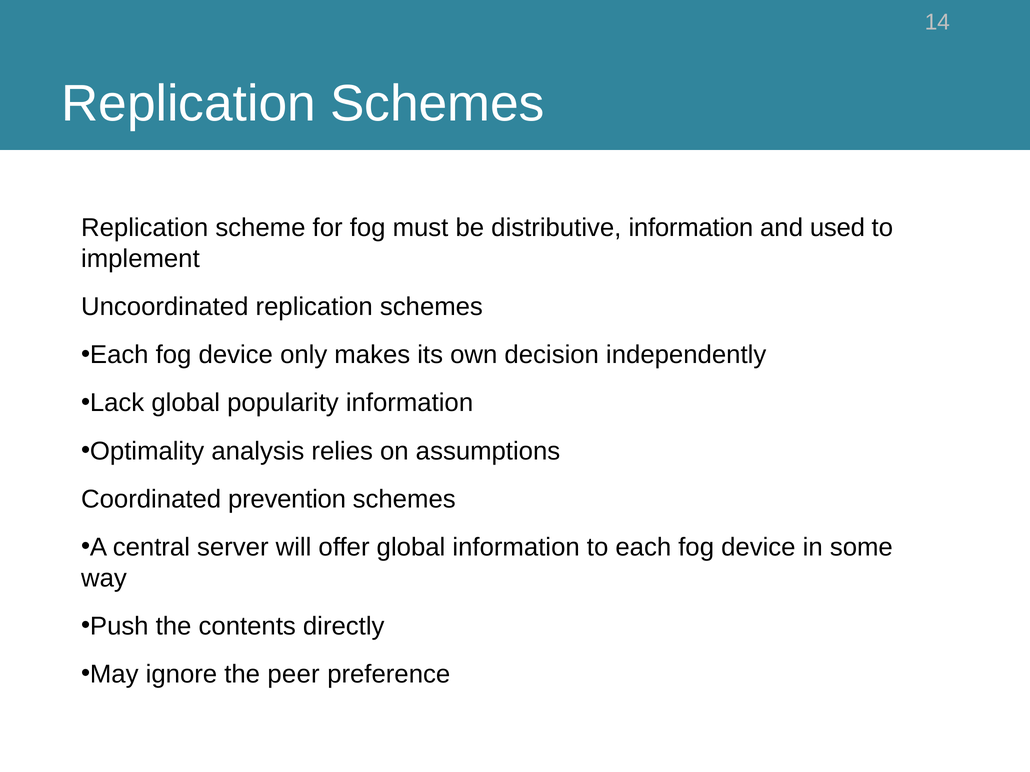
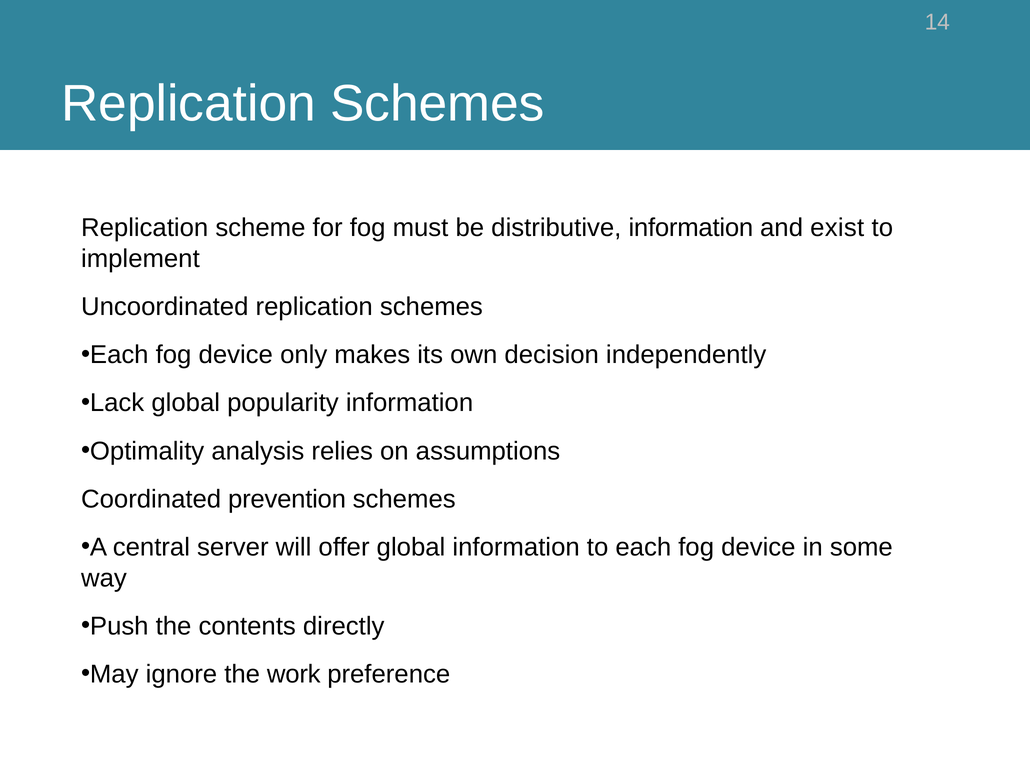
used: used -> exist (837, 228)
peer: peer -> work (294, 675)
